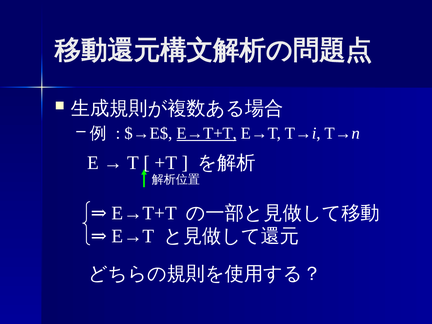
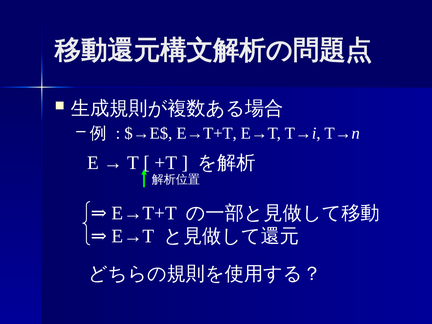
E→T+T underline: present -> none (207, 133)
